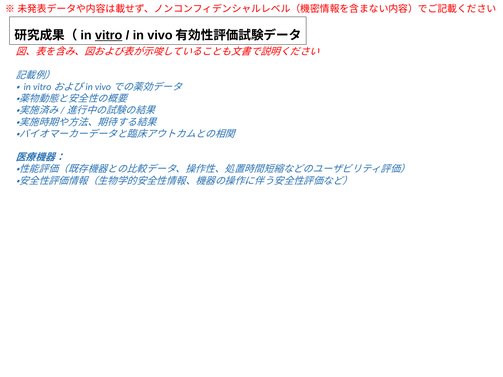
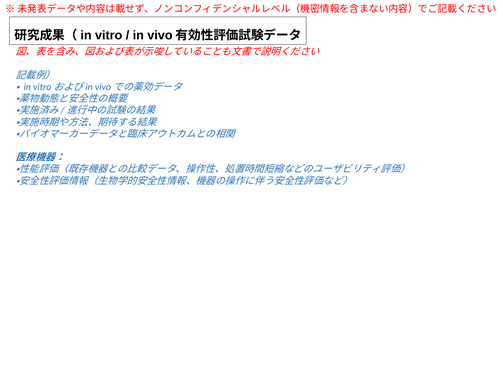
vitro underline: present -> none (109, 35)
